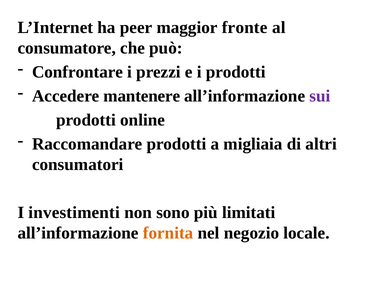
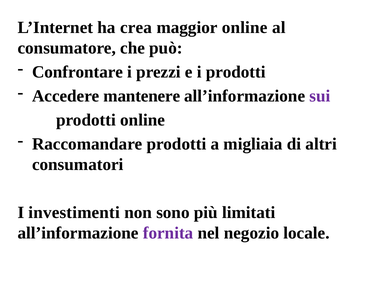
peer: peer -> crea (136, 27)
maggior fronte: fronte -> online (245, 27)
fornita colour: orange -> purple (168, 233)
